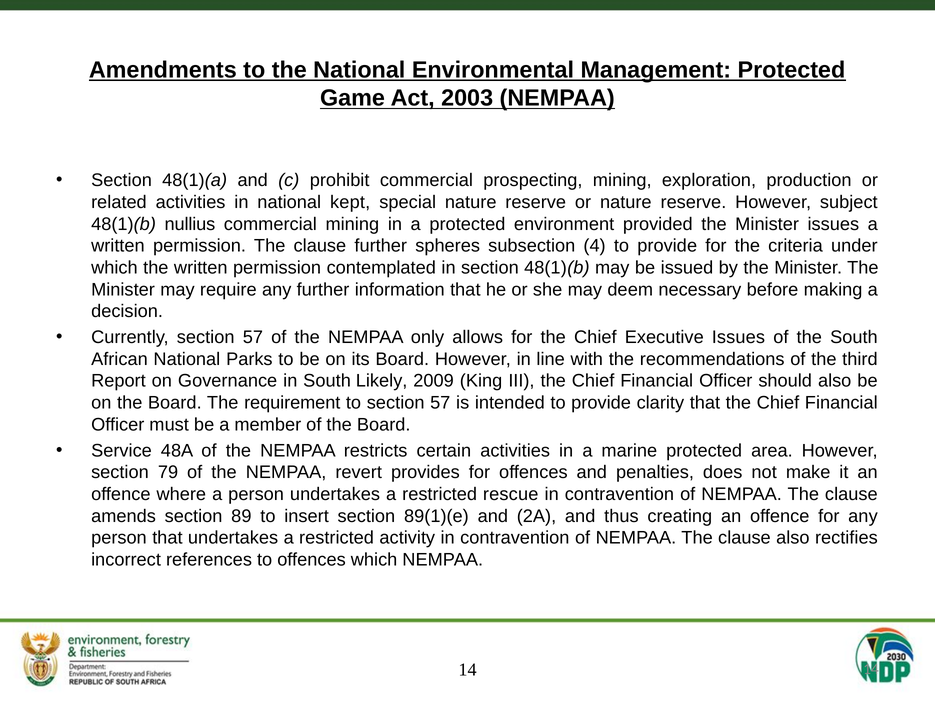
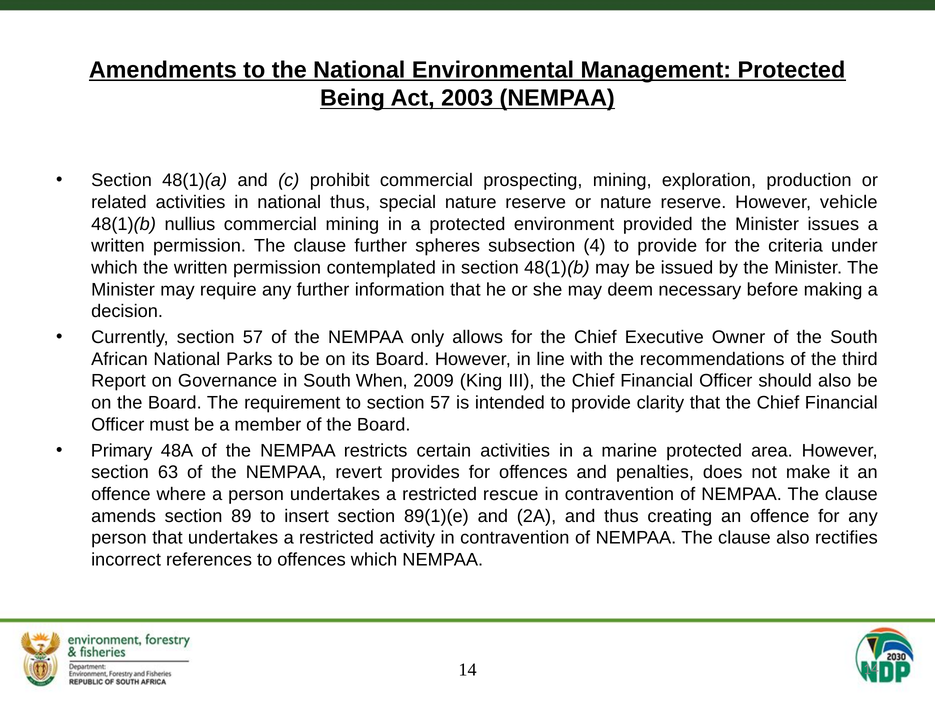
Game: Game -> Being (353, 98)
national kept: kept -> thus (350, 202)
subject: subject -> vehicle (849, 202)
Executive Issues: Issues -> Owner (739, 337)
Likely: Likely -> When (382, 381)
Service: Service -> Primary (122, 451)
79: 79 -> 63 (168, 473)
